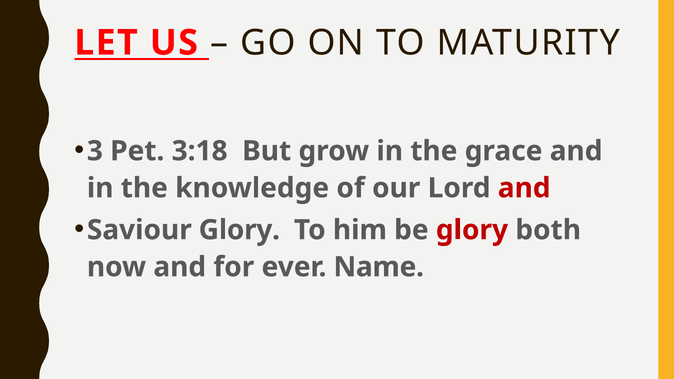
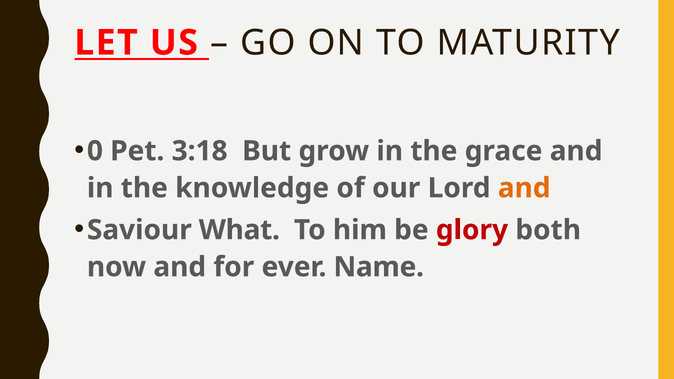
3: 3 -> 0 (95, 151)
and colour: red -> orange (524, 188)
Saviour Glory: Glory -> What (239, 230)
